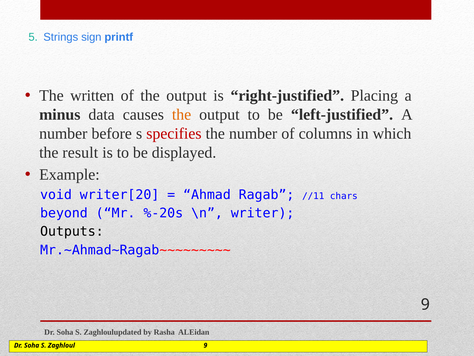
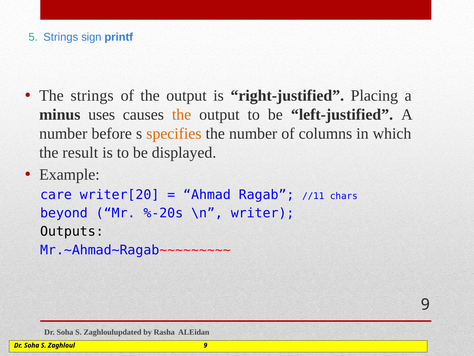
The written: written -> strings (92, 96)
data: data -> uses (102, 114)
specifies colour: red -> orange (174, 133)
void: void -> care (56, 194)
